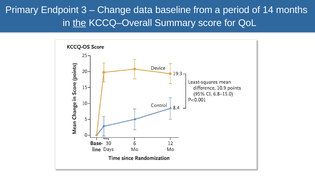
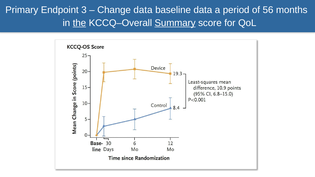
baseline from: from -> data (203, 10)
14: 14 -> 56 (268, 10)
Summary underline: none -> present (175, 23)
